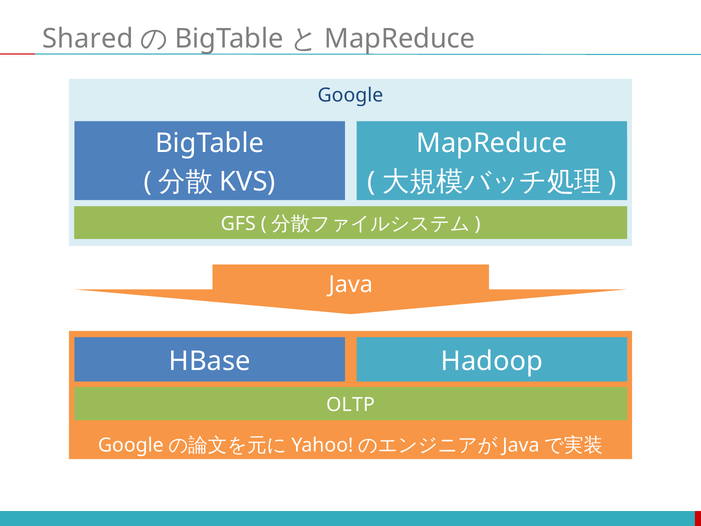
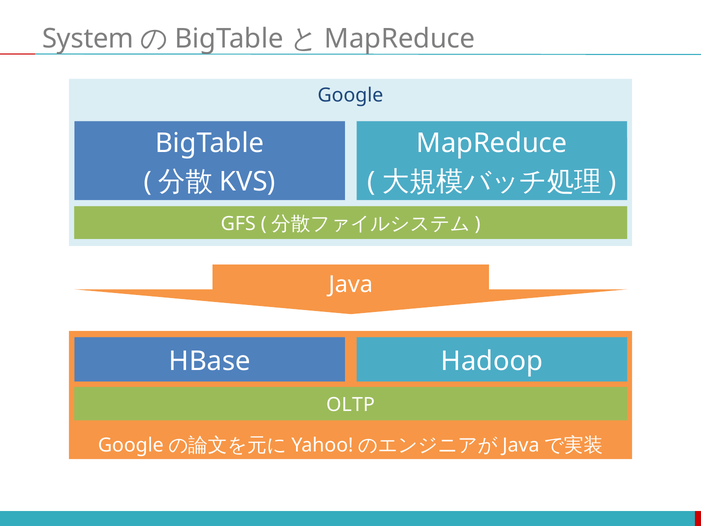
Shared: Shared -> System (88, 39)
